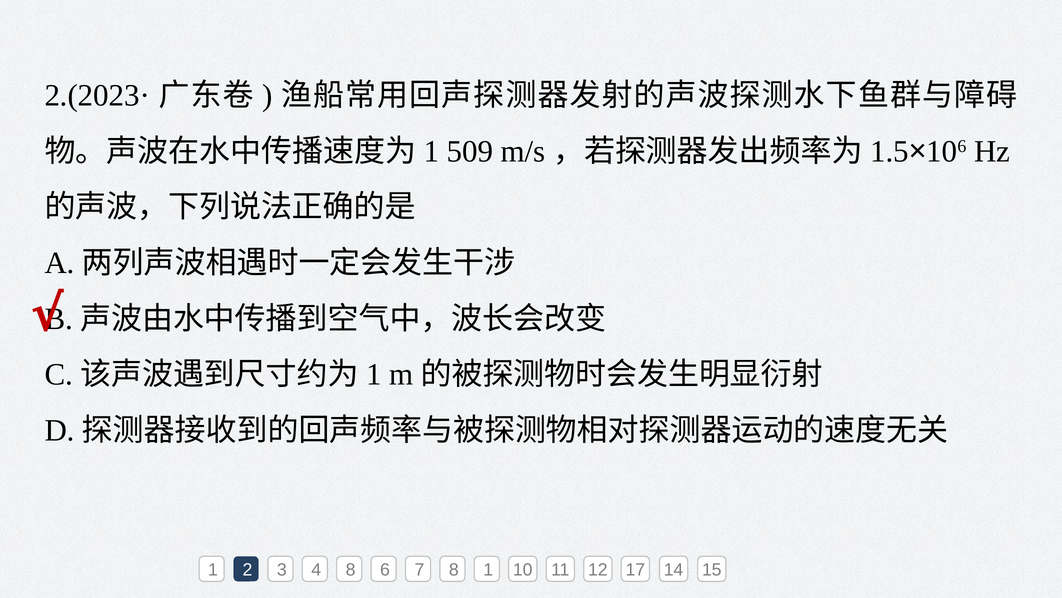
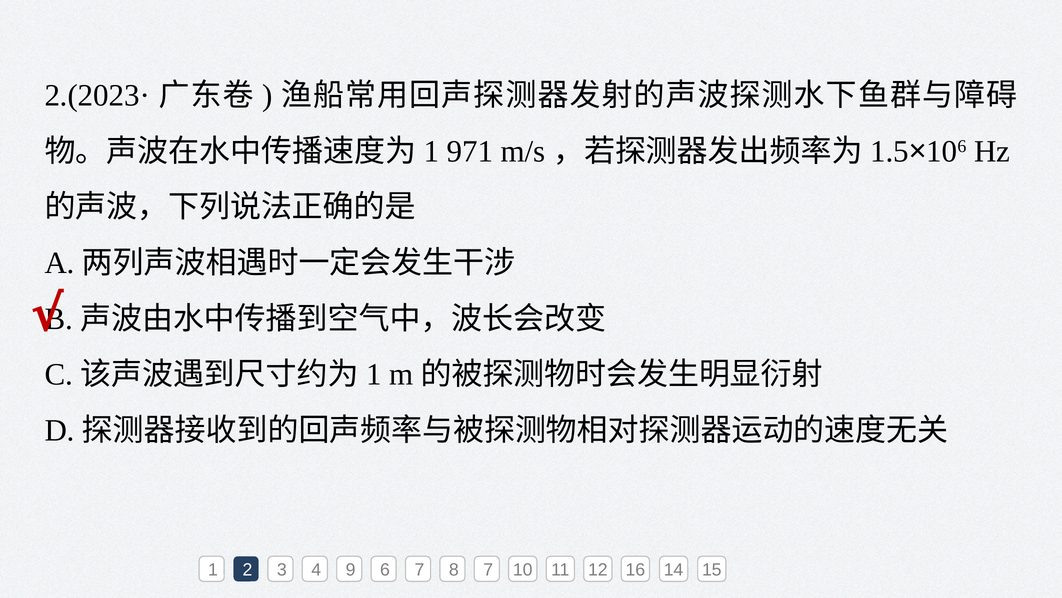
509: 509 -> 971 (470, 151)
4 8: 8 -> 9 (351, 570)
8 1: 1 -> 7 (488, 570)
17: 17 -> 16 (635, 570)
